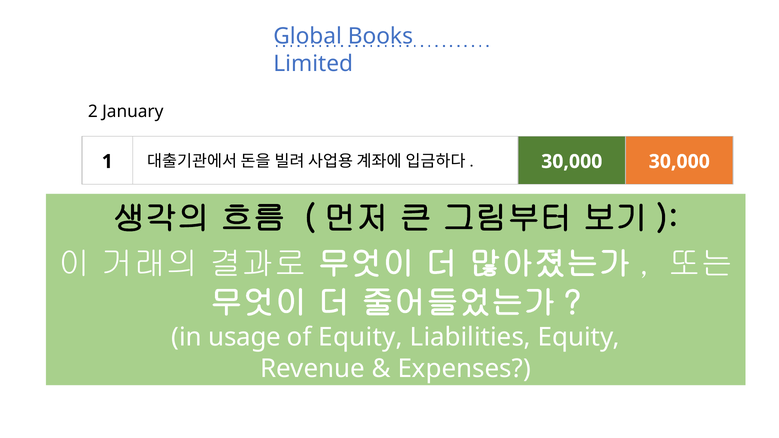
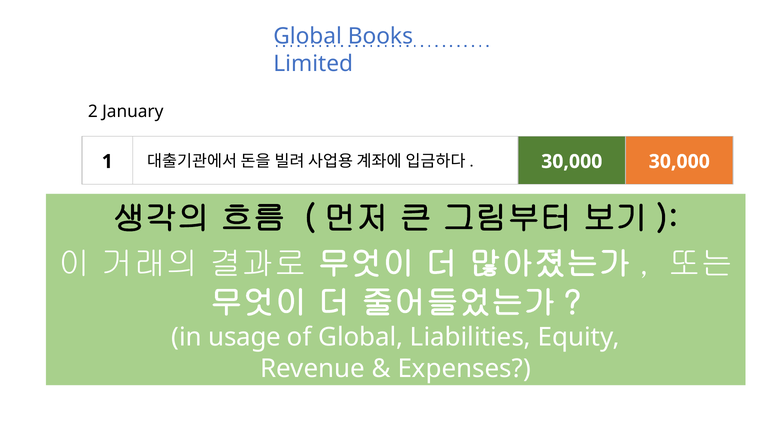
of Equity: Equity -> Global (361, 337)
